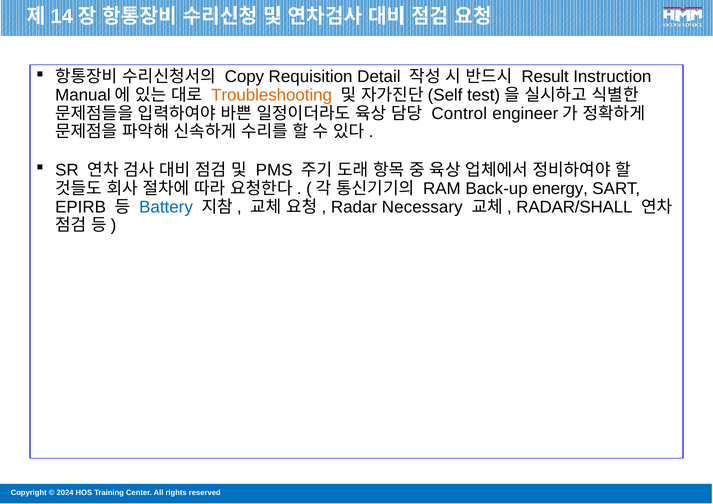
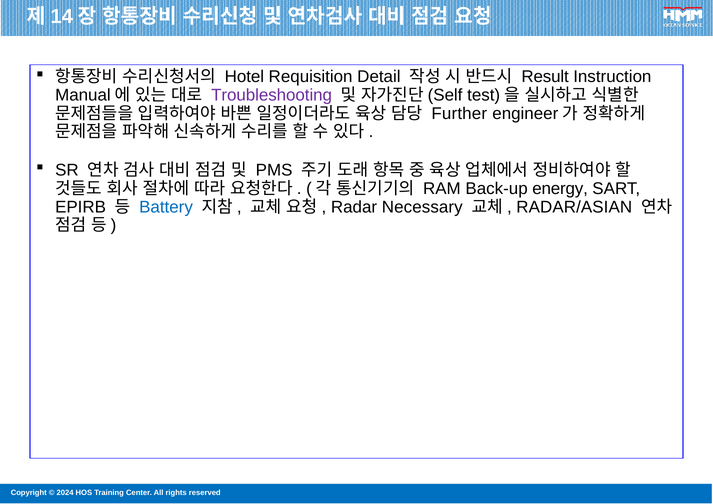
Copy: Copy -> Hotel (244, 77)
Troubleshooting colour: orange -> purple (272, 95)
Control: Control -> Further (459, 113)
RADAR/SHALL: RADAR/SHALL -> RADAR/ASIAN (574, 207)
